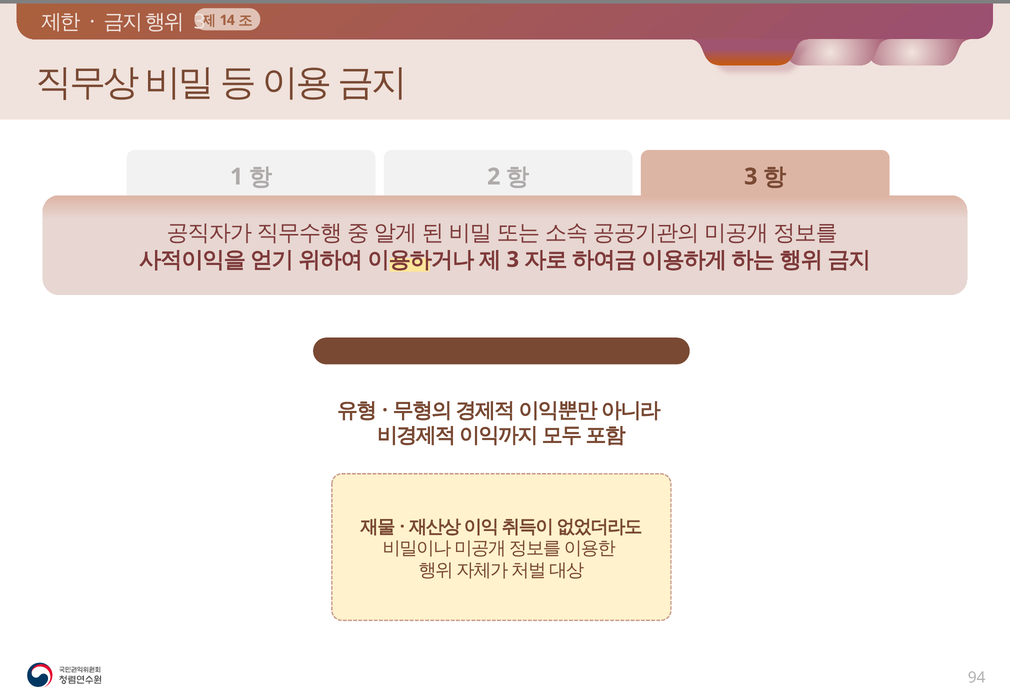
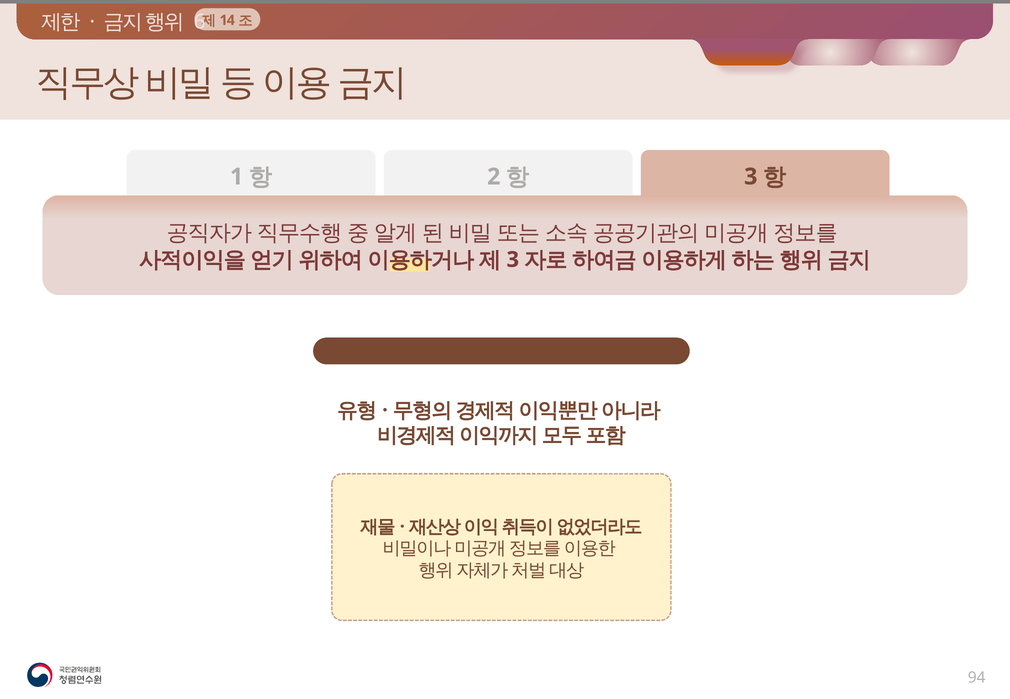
3: 3 -> 6 (200, 22)
